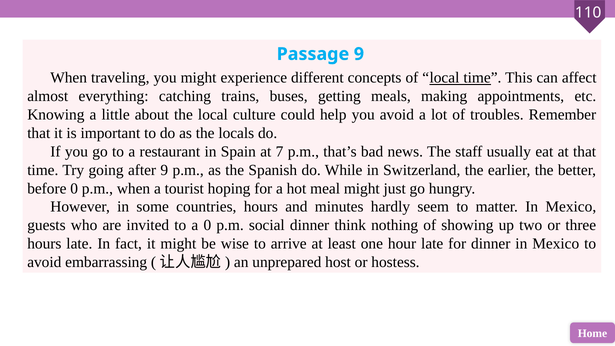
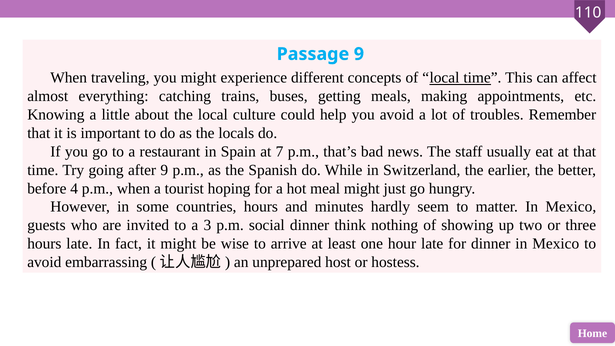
before 0: 0 -> 4 (74, 188)
a 0: 0 -> 3 (207, 225)
